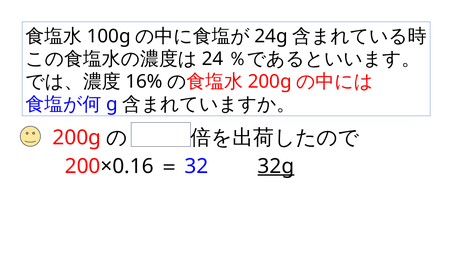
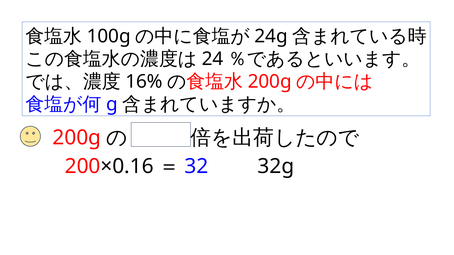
32g underline: present -> none (276, 166)
